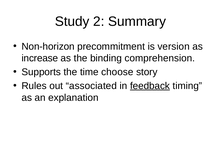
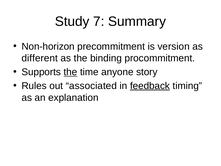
2: 2 -> 7 (99, 21)
increase: increase -> different (40, 58)
comprehension: comprehension -> procommitment (160, 58)
the underline: none -> present (70, 72)
choose: choose -> anyone (117, 72)
